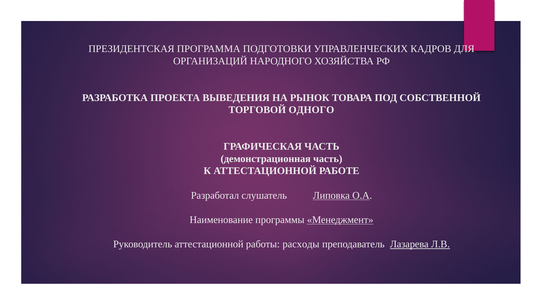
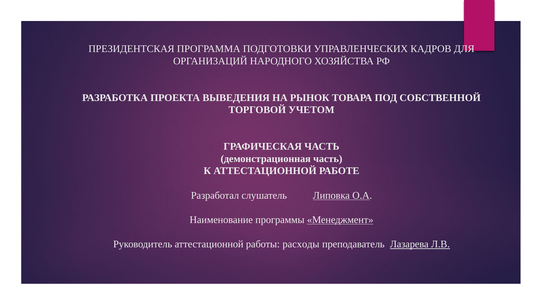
ОДНОГО: ОДНОГО -> УЧЕТОМ (311, 110)
